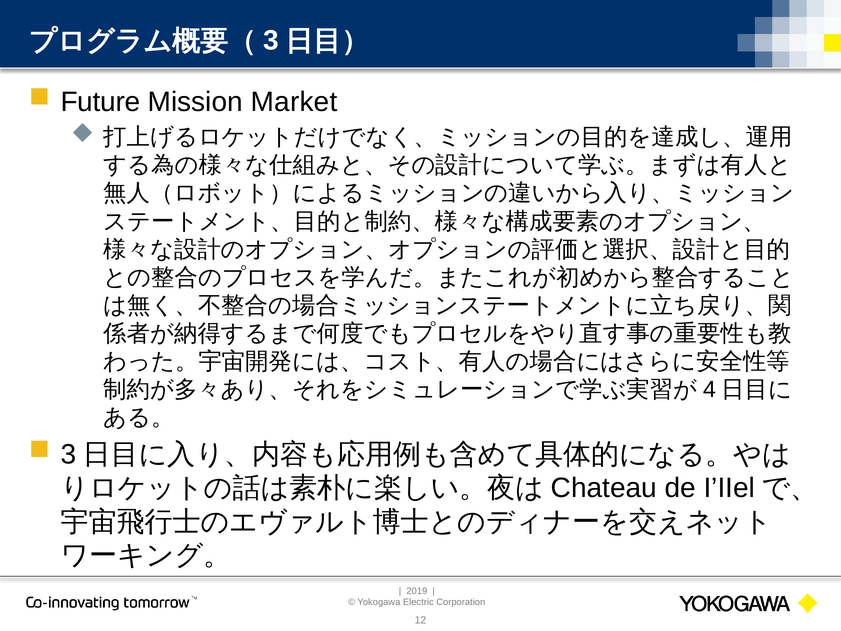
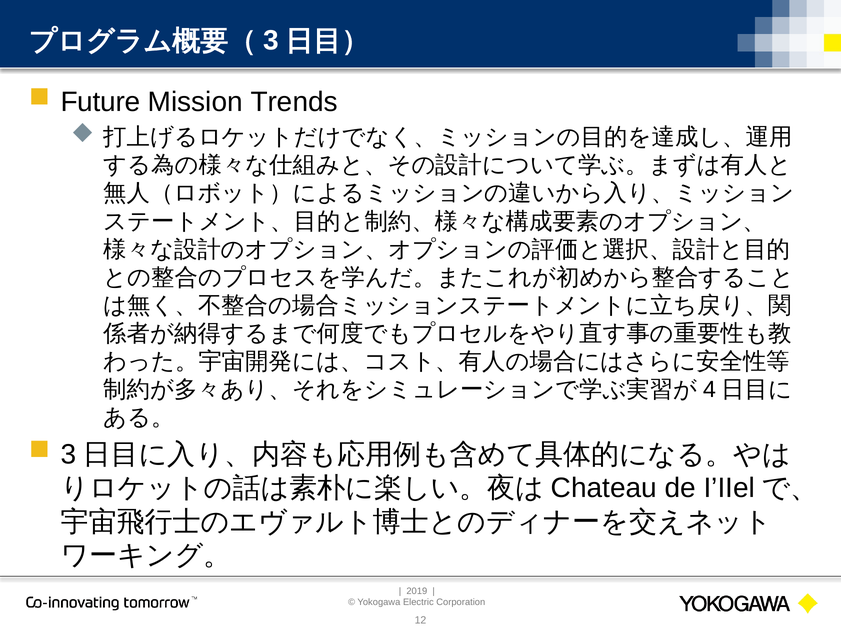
Market: Market -> Trends (294, 102)
